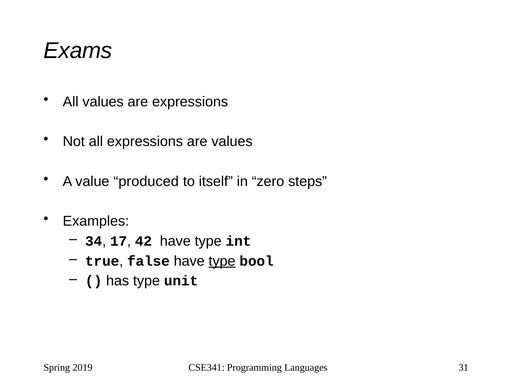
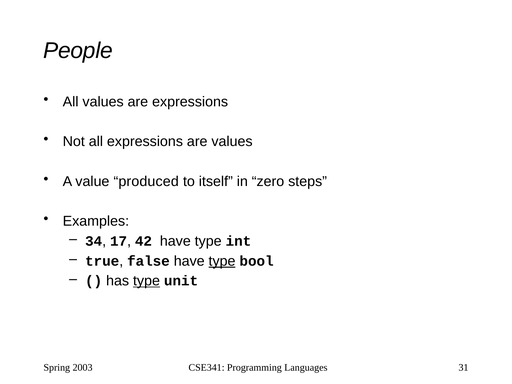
Exams: Exams -> People (78, 51)
type underline: none -> present (146, 281)
2019: 2019 -> 2003 (83, 368)
